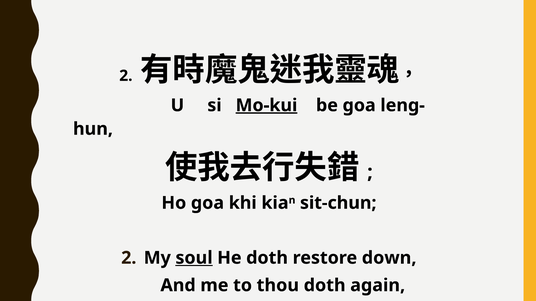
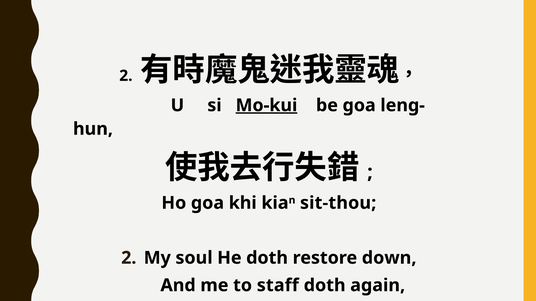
sit-chun: sit-chun -> sit-thou (338, 203)
soul underline: present -> none (194, 258)
thou: thou -> staff (278, 286)
